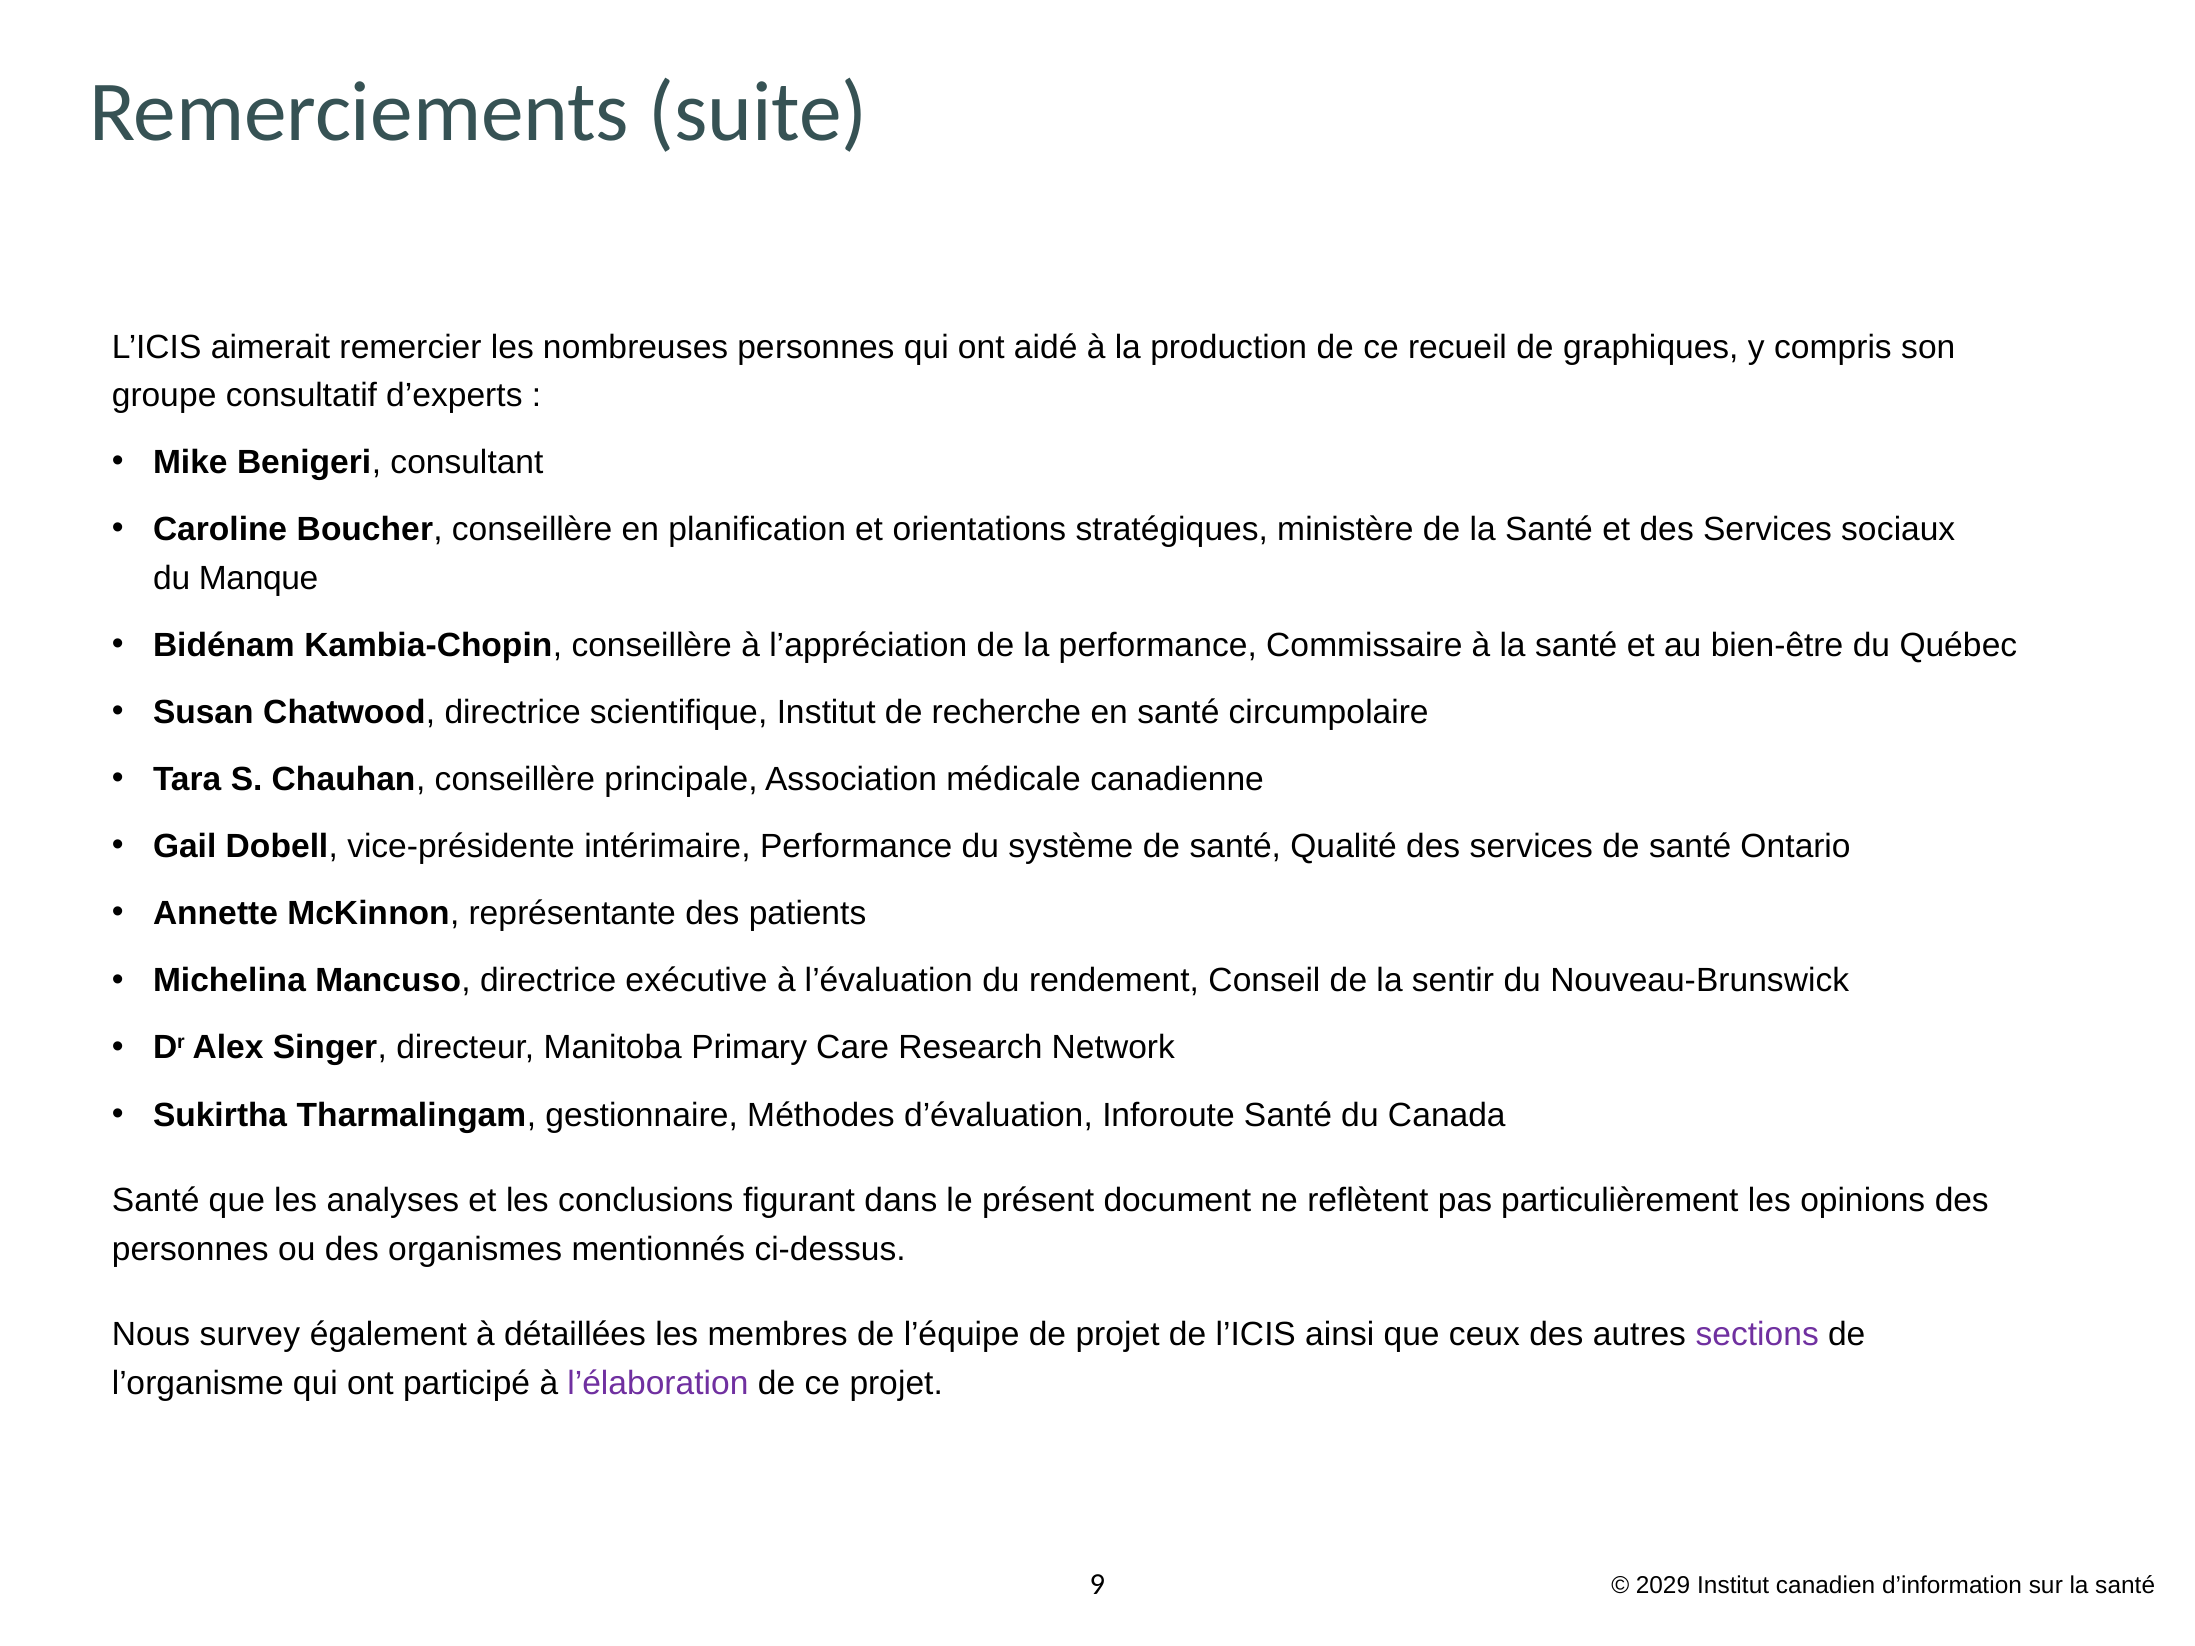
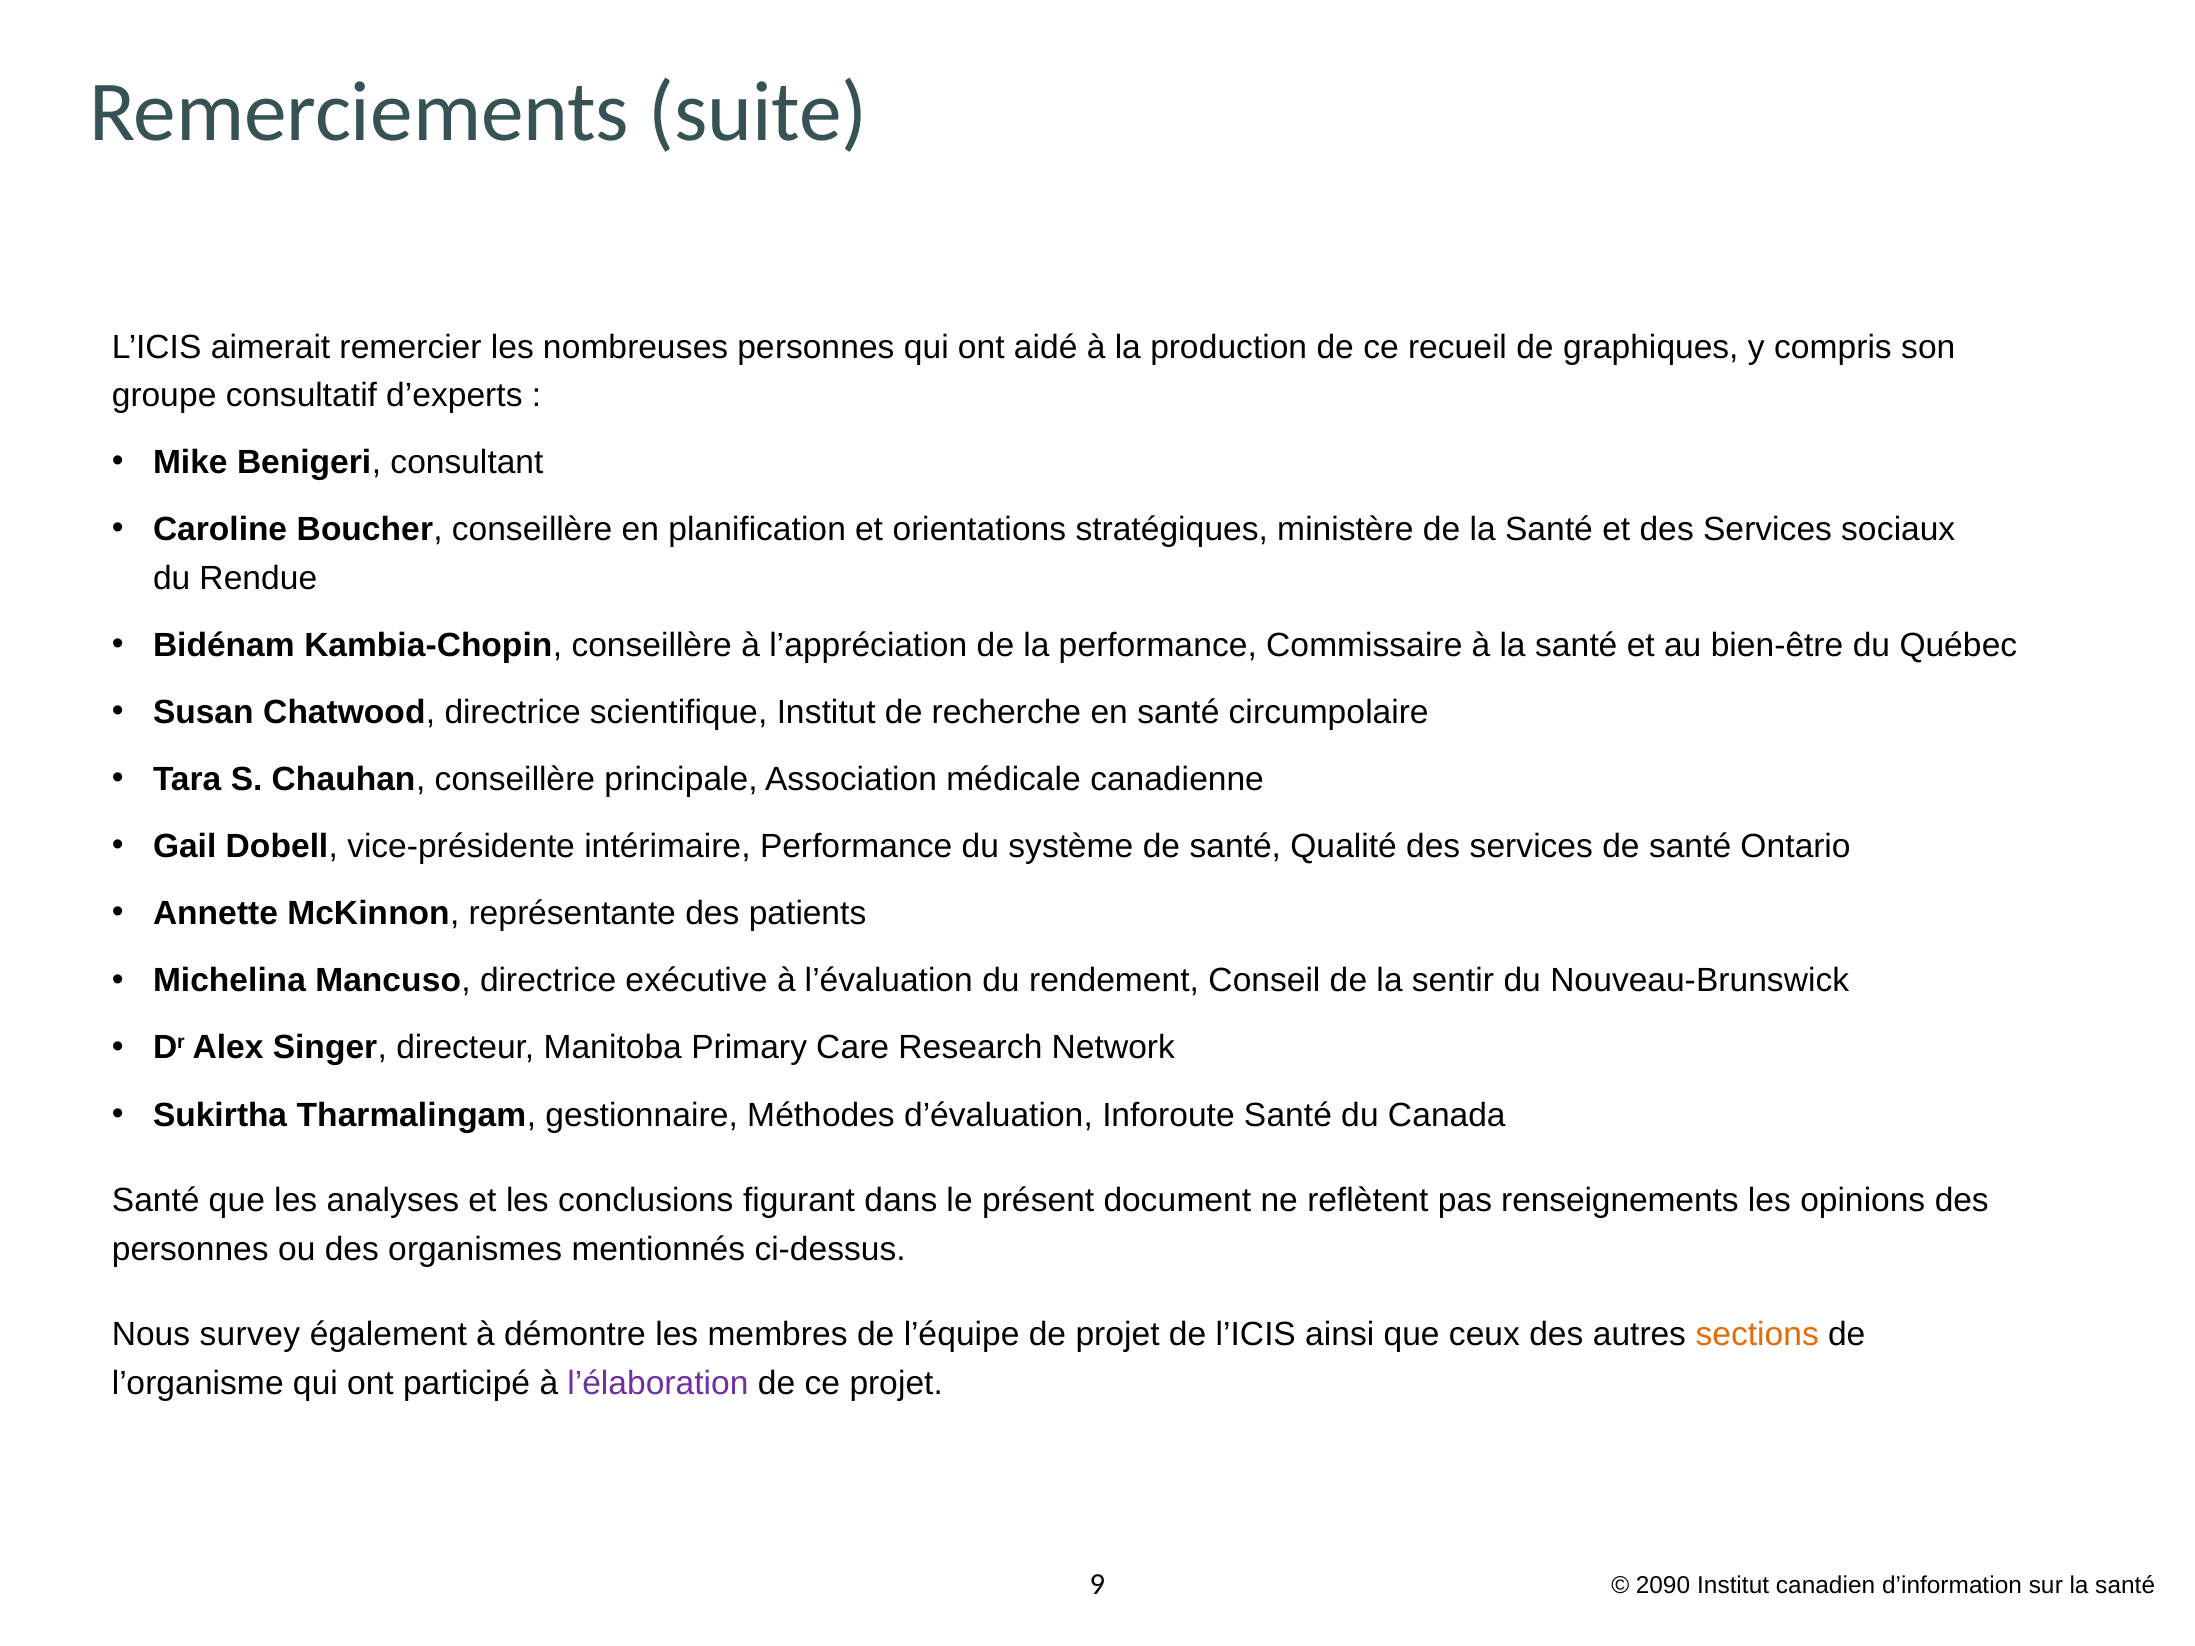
Manque: Manque -> Rendue (258, 579)
particulièrement: particulièrement -> renseignements (1620, 1200)
détaillées: détaillées -> démontre (575, 1334)
sections colour: purple -> orange (1757, 1334)
2029: 2029 -> 2090 (1663, 1585)
